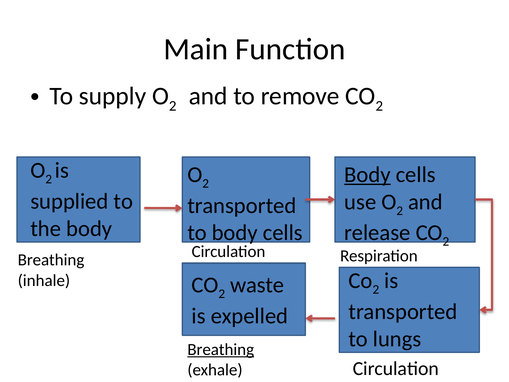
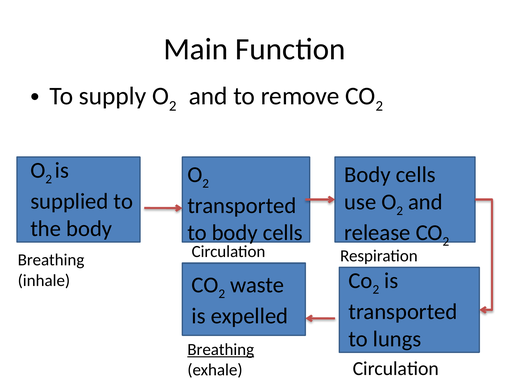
Body underline: present -> none (367, 175)
